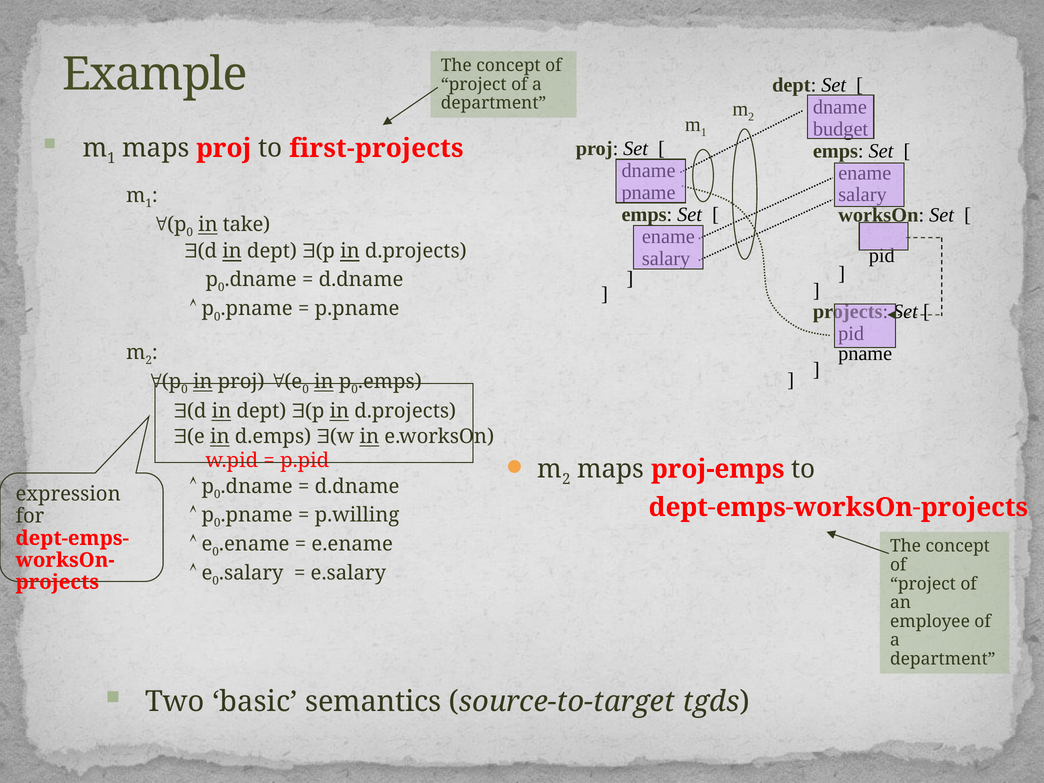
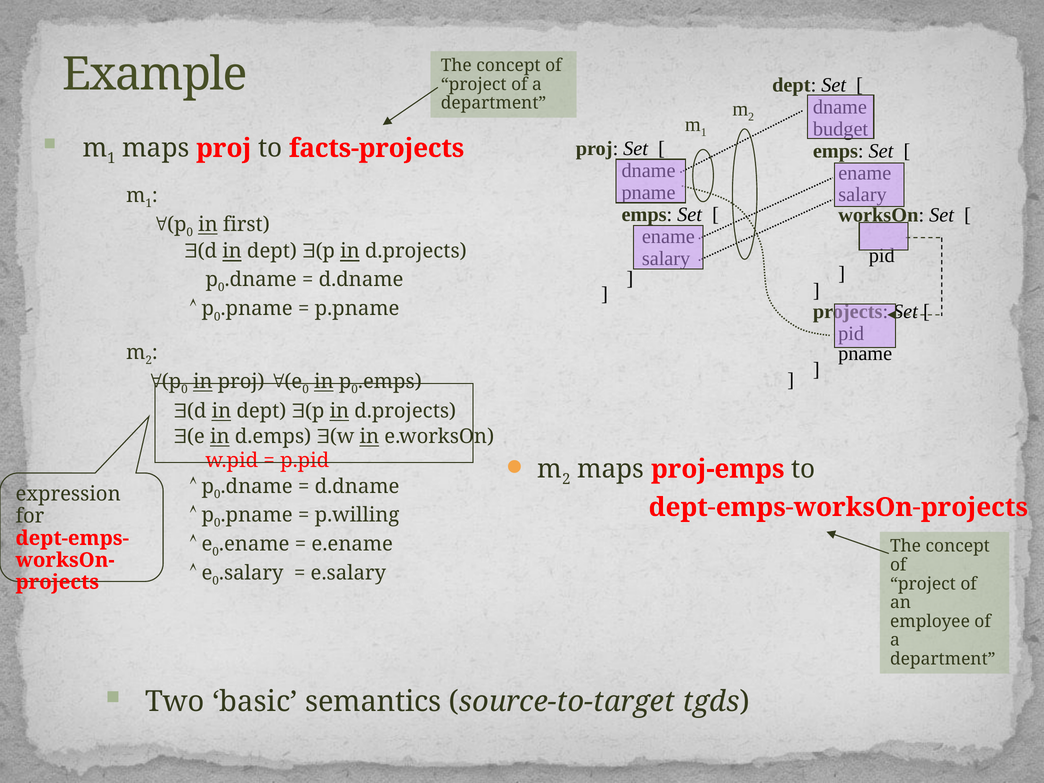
first-projects: first-projects -> facts-projects (377, 148)
take: take -> first (246, 225)
